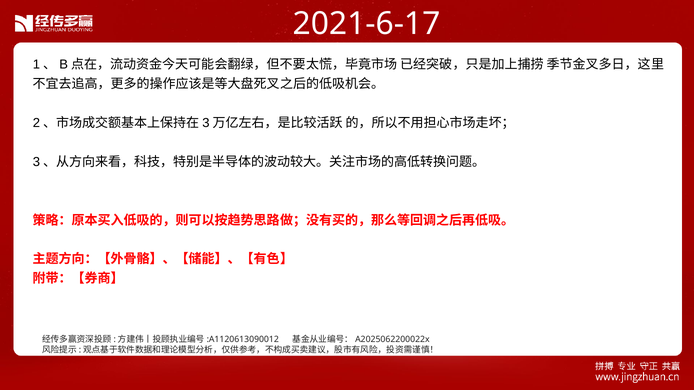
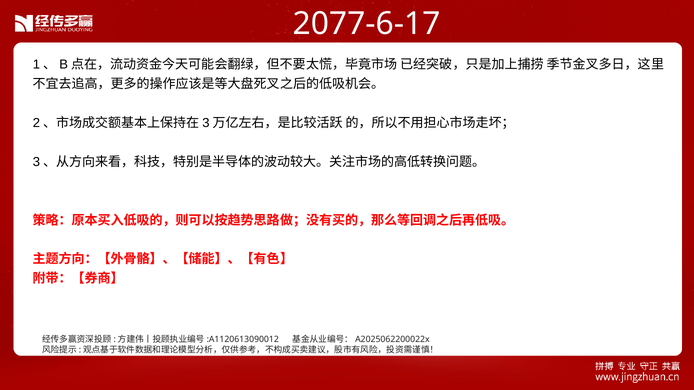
2021-6-17: 2021-6-17 -> 2077-6-17 (366, 24)
